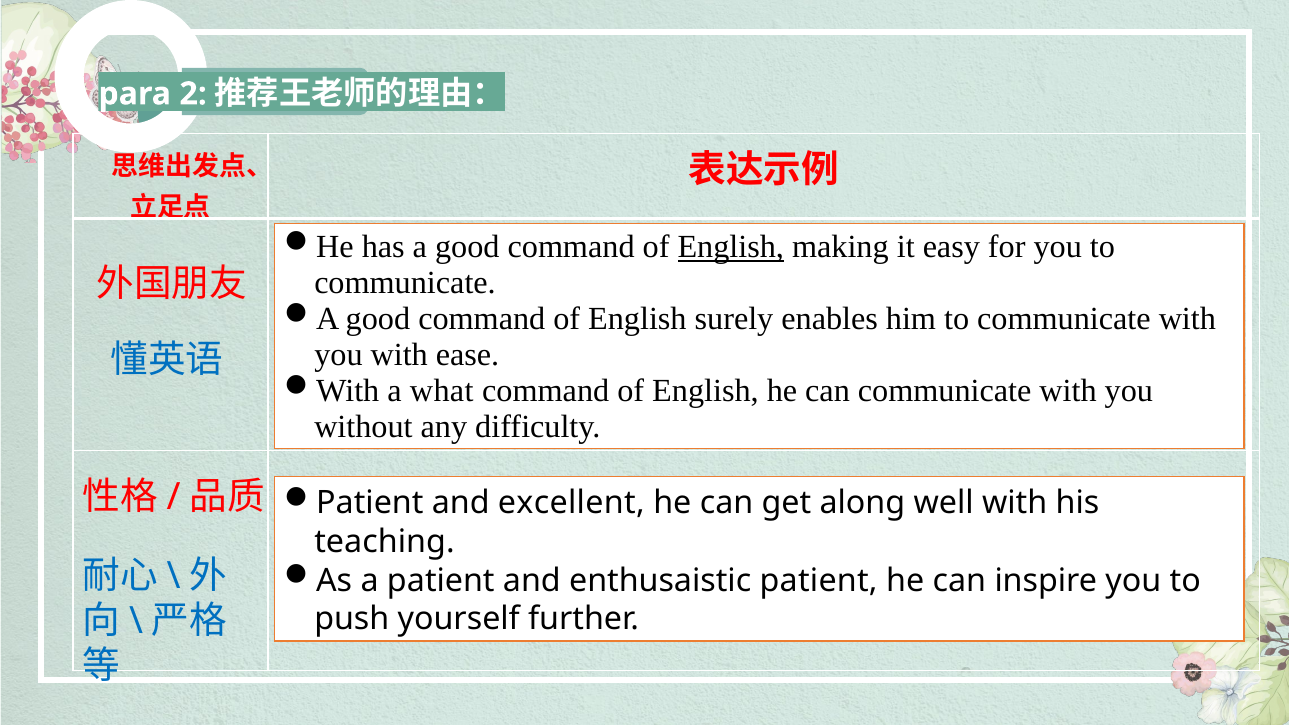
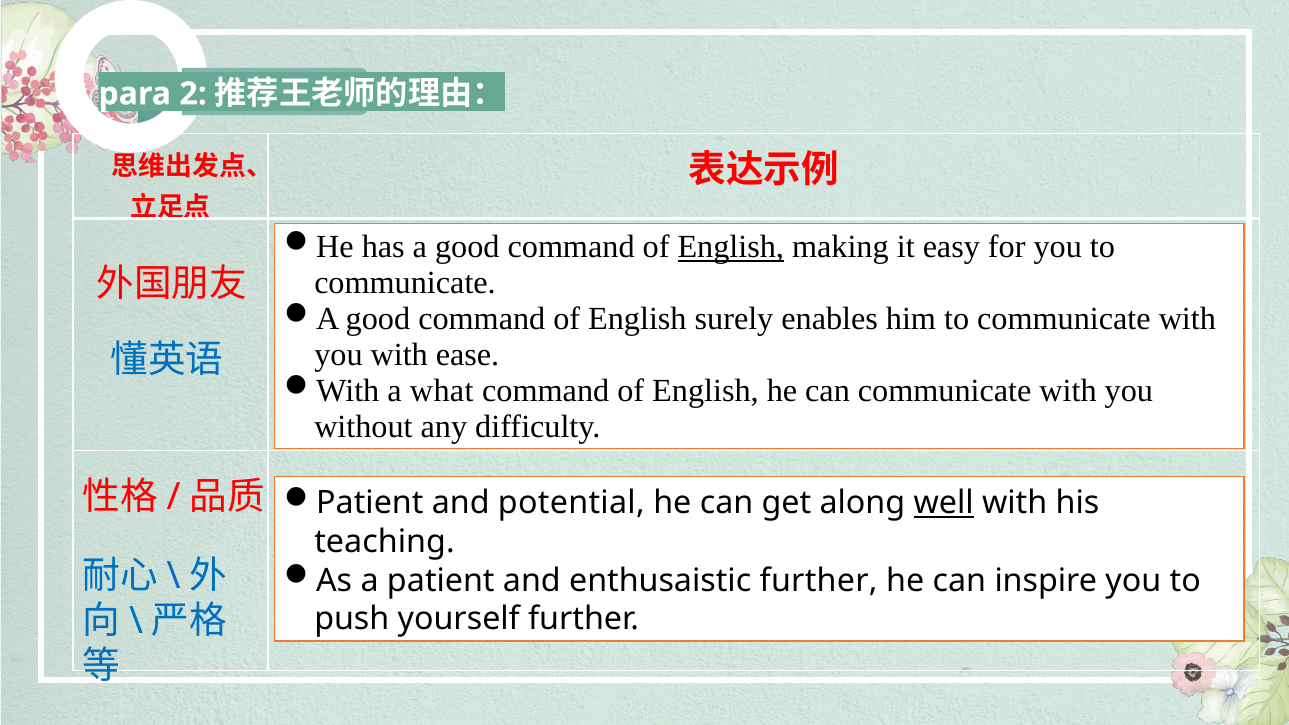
excellent: excellent -> potential (571, 503)
well underline: none -> present (944, 503)
enthusaistic patient: patient -> further (819, 581)
